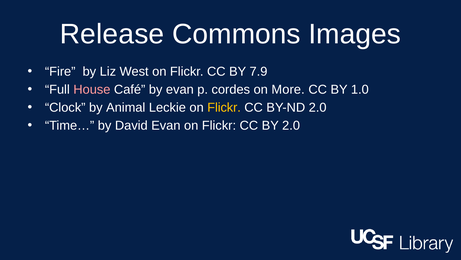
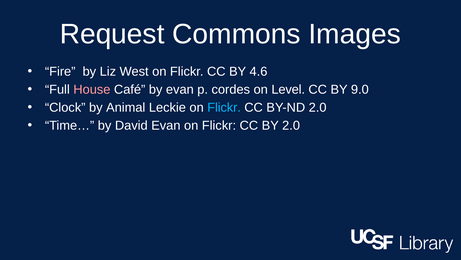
Release: Release -> Request (112, 34)
7.9: 7.9 -> 4.6 (258, 71)
More: More -> Level (288, 89)
1.0: 1.0 -> 9.0 (360, 89)
Flickr colour: yellow -> light blue (224, 107)
